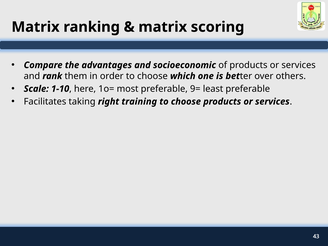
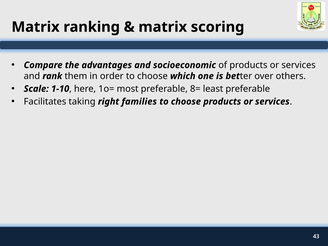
9=: 9= -> 8= (195, 89)
training: training -> families (139, 102)
